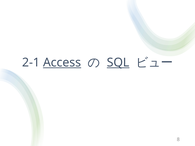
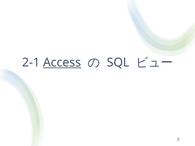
SQL underline: present -> none (118, 63)
